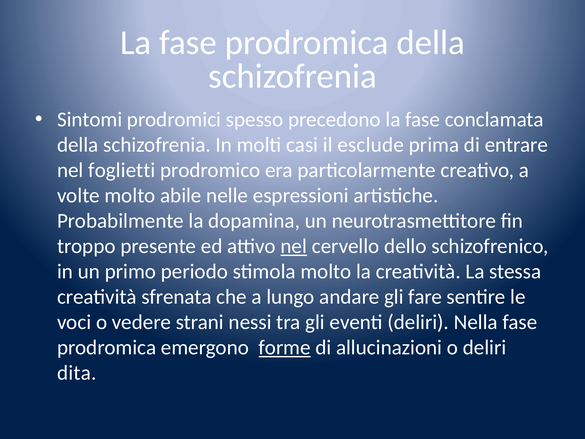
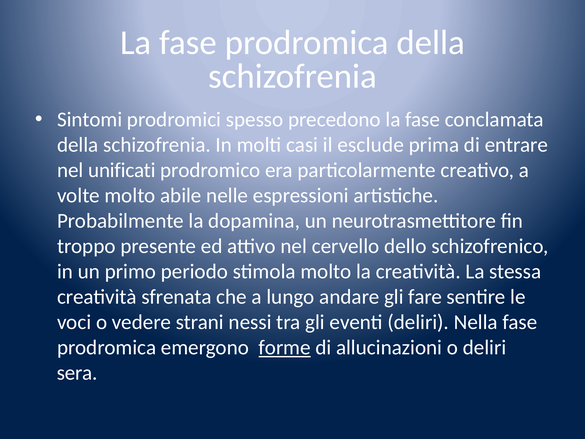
foglietti: foglietti -> unificati (122, 170)
nel underline: present -> none (294, 246)
dita: dita -> sera (77, 373)
